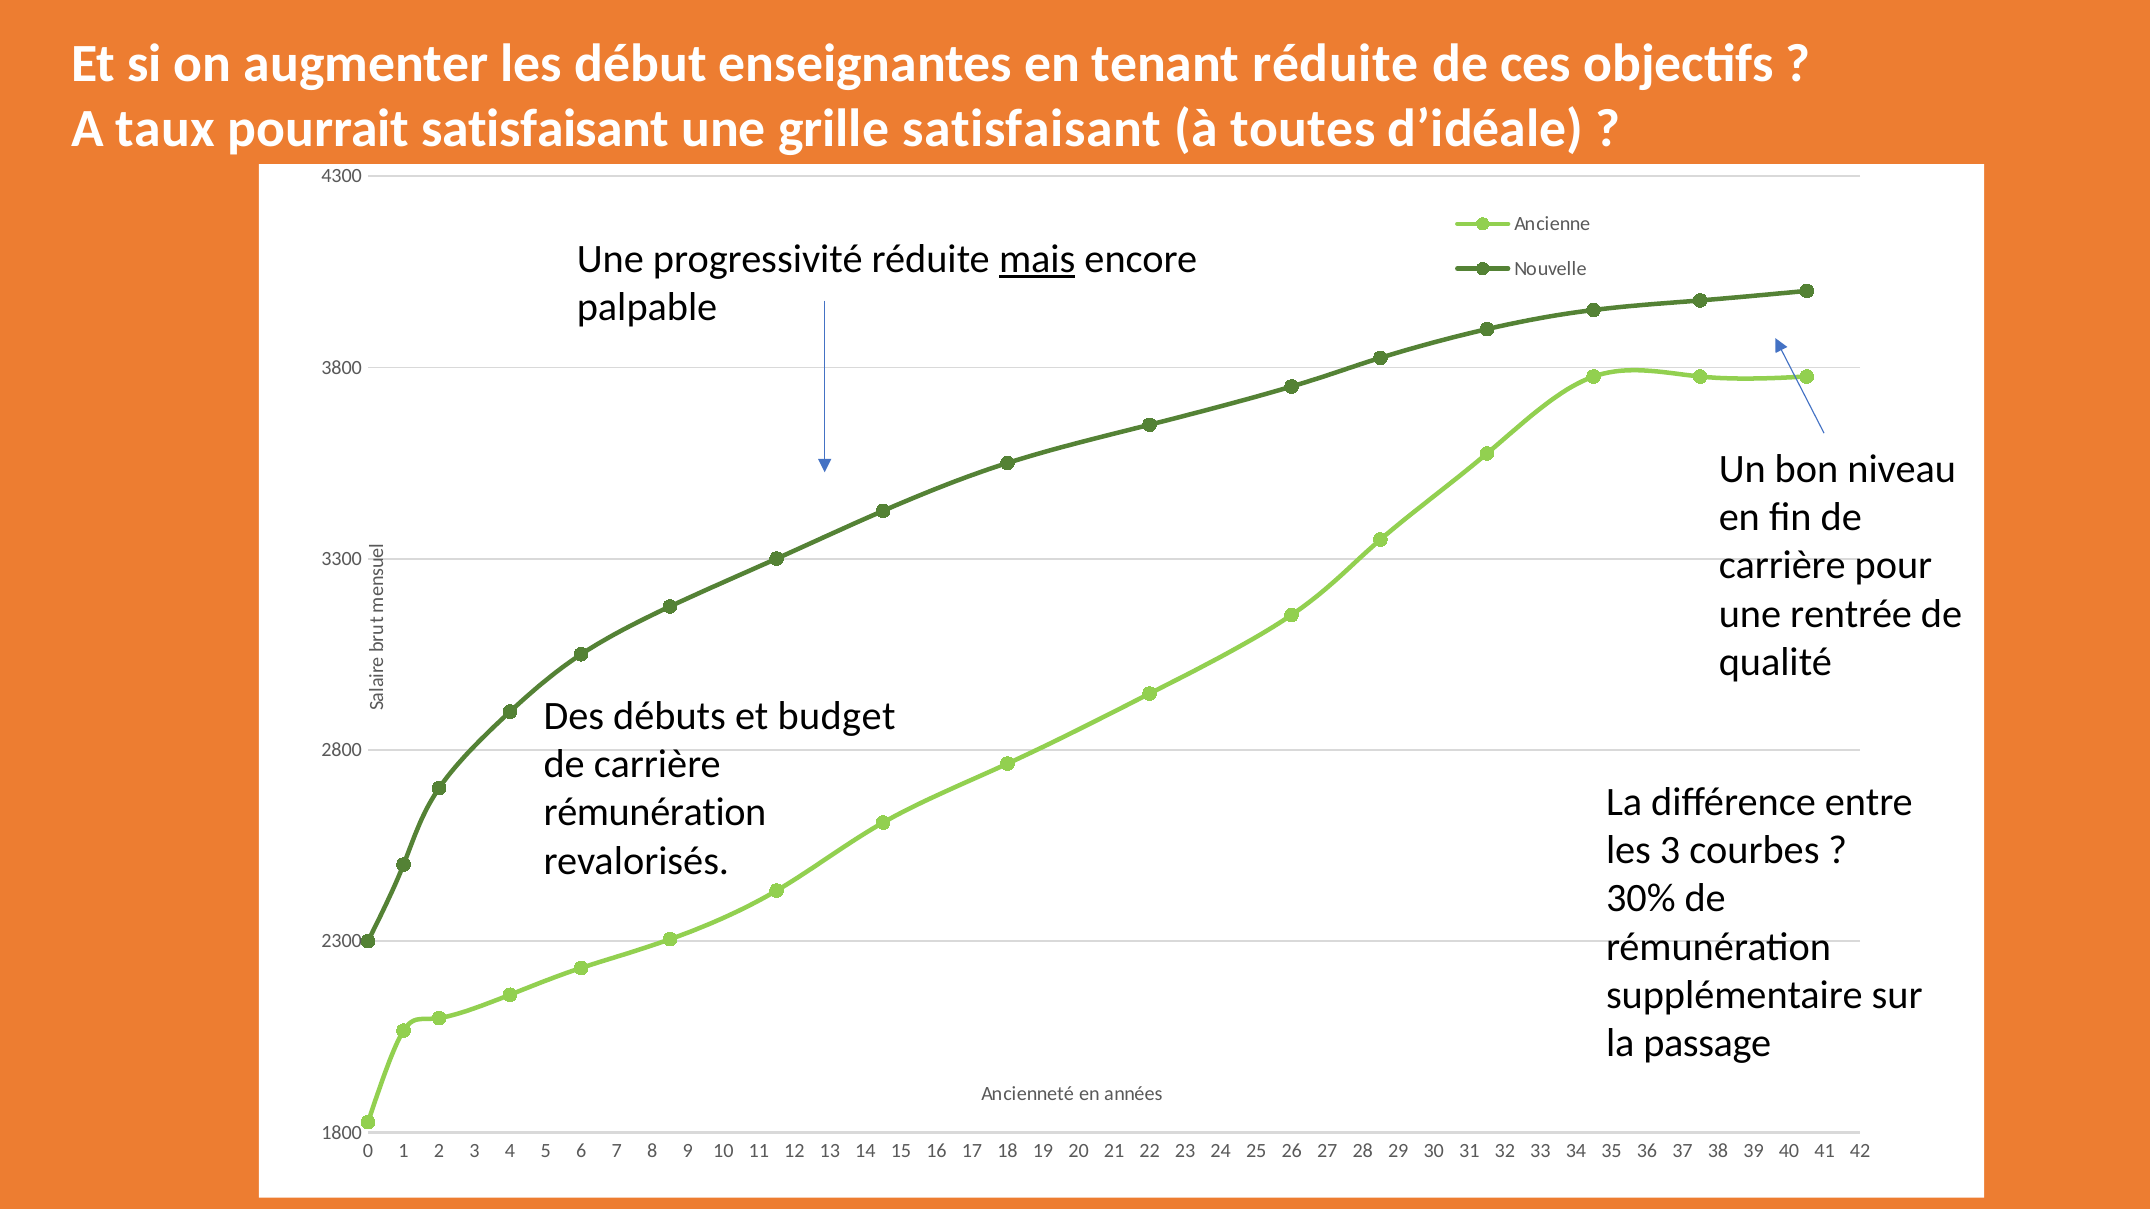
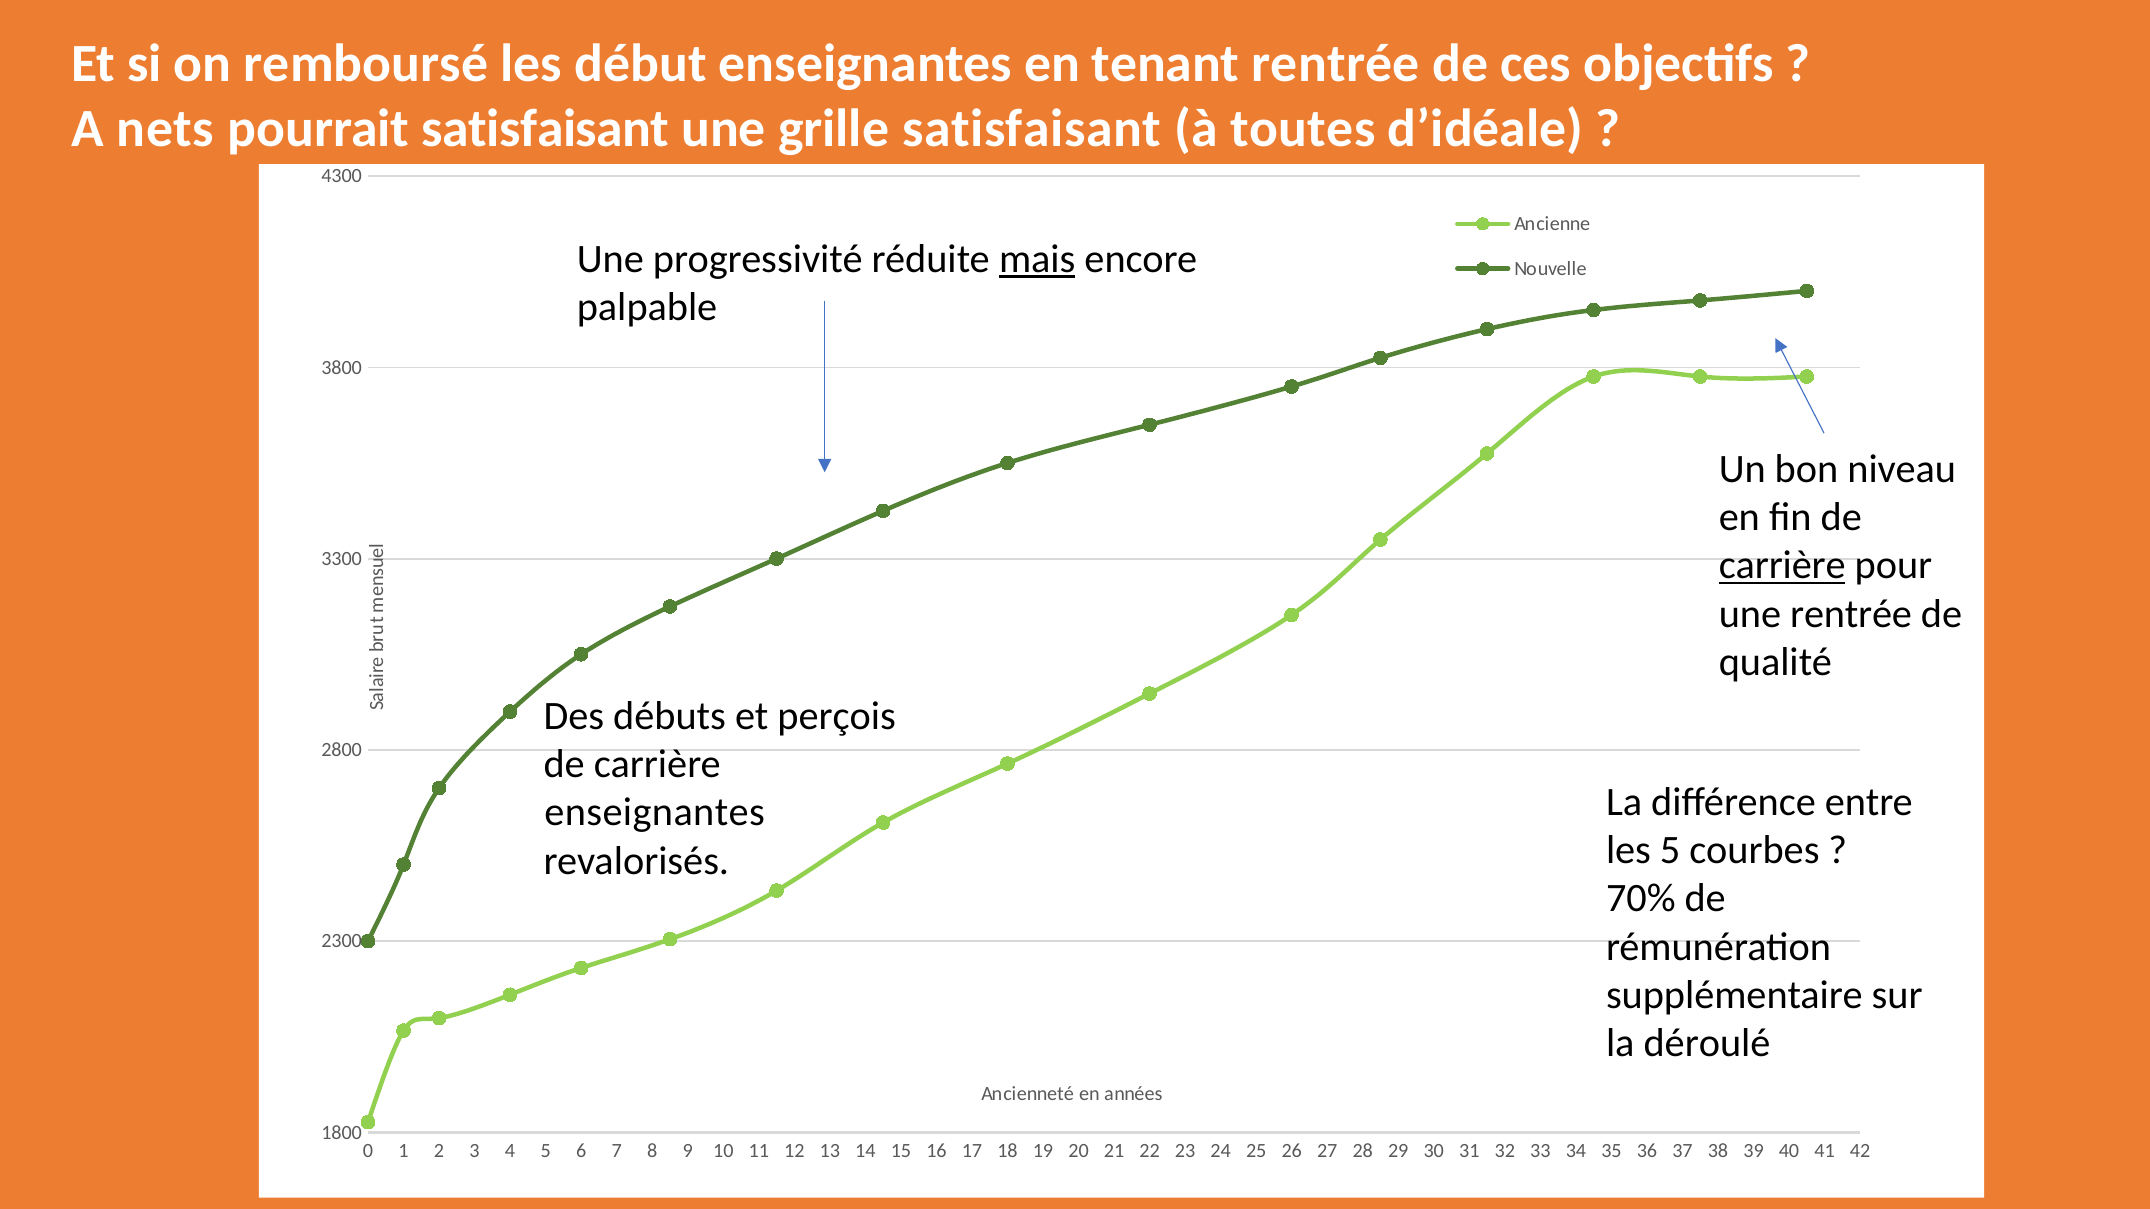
augmenter: augmenter -> remboursé (366, 64)
tenant réduite: réduite -> rentrée (1336, 64)
taux: taux -> nets (165, 129)
carrière underline: none -> present (1782, 566)
budget: budget -> perçois (837, 716)
rémunération: rémunération -> enseignantes (655, 813)
les 3: 3 -> 5 (1670, 850)
30%: 30% -> 70% (1641, 899)
passage: passage -> déroulé (1707, 1044)
